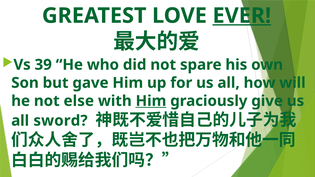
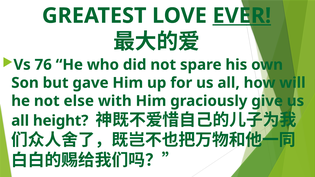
39: 39 -> 76 (43, 65)
Him underline: present -> none (151, 101)
sword: sword -> height (61, 121)
